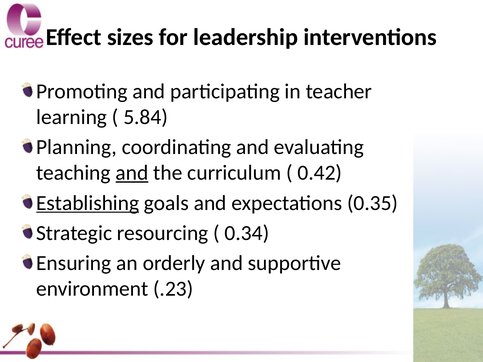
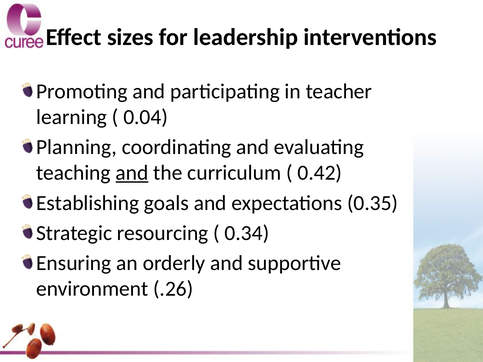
5.84: 5.84 -> 0.04 (146, 117)
Establishing underline: present -> none (88, 203)
.23: .23 -> .26 (173, 289)
